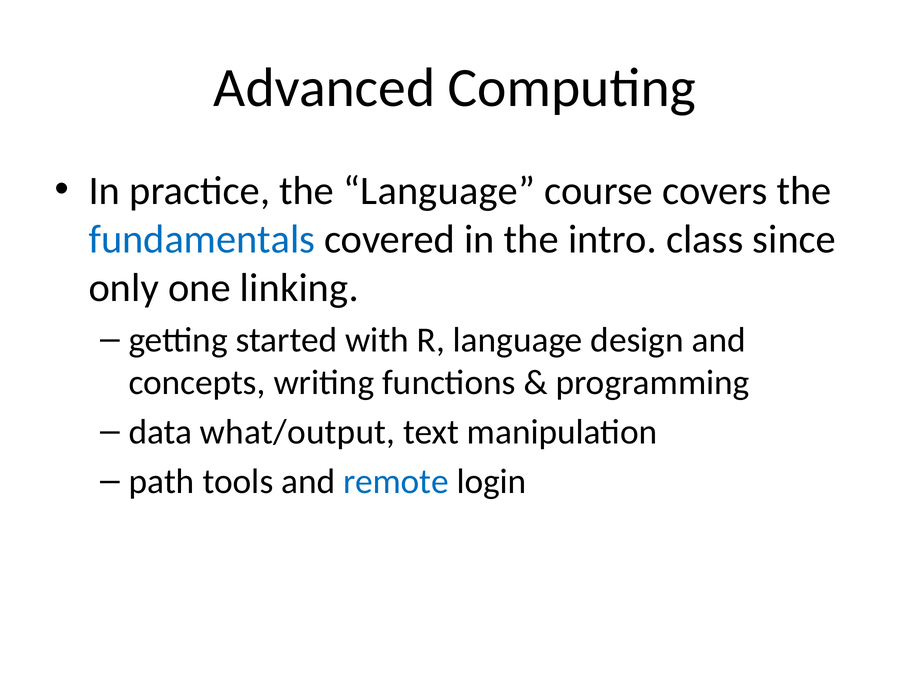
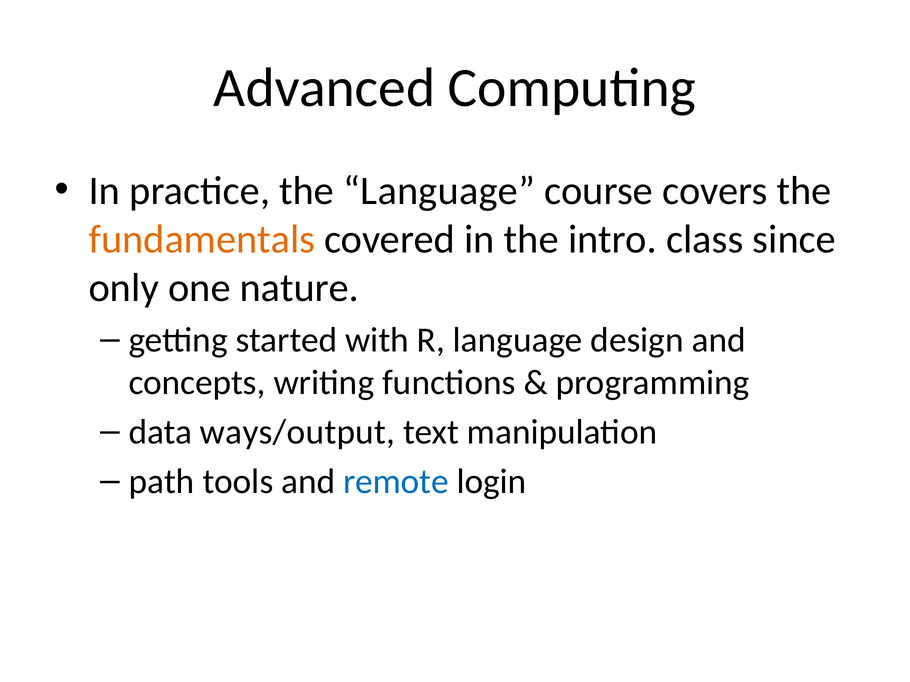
fundamentals colour: blue -> orange (202, 239)
linking: linking -> nature (299, 288)
what/output: what/output -> ways/output (298, 432)
